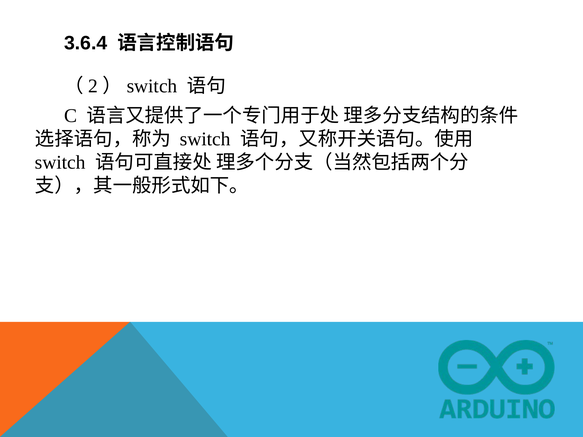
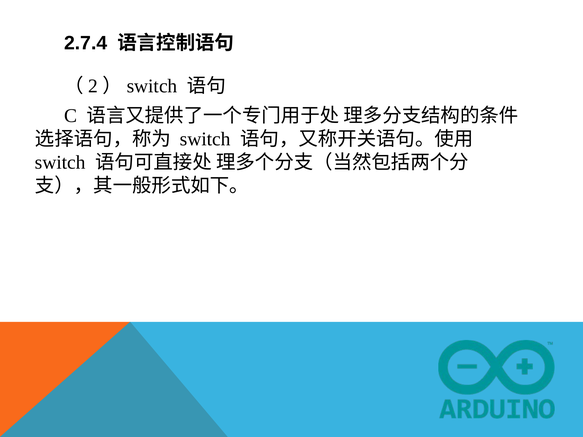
3.6.4: 3.6.4 -> 2.7.4 (86, 43)
